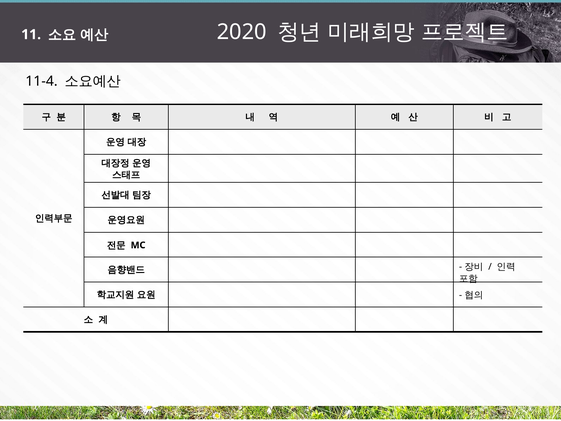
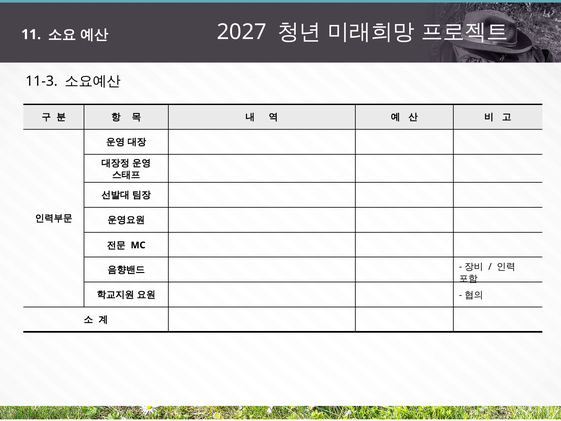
2020: 2020 -> 2027 (242, 32)
11-4: 11-4 -> 11-3 (42, 81)
